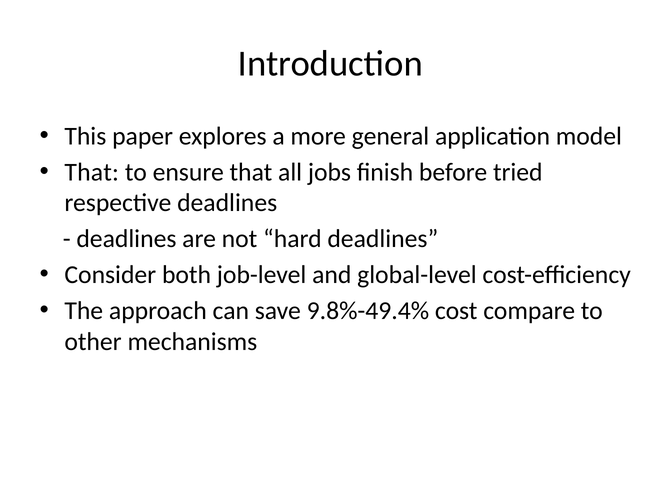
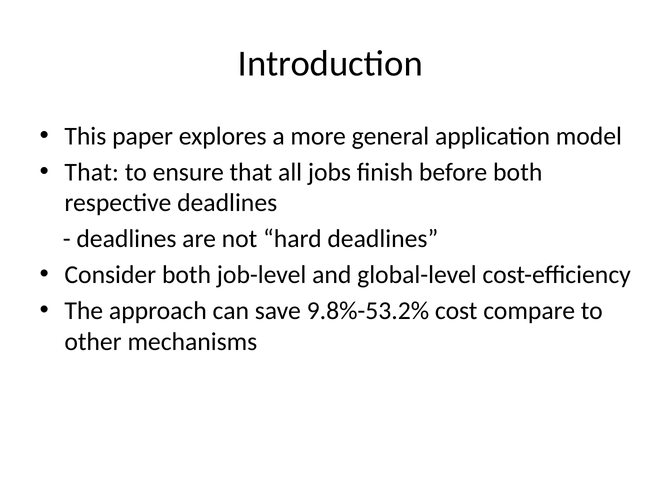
before tried: tried -> both (518, 172)
9.8%-49.4%: 9.8%-49.4% -> 9.8%-53.2% (368, 311)
